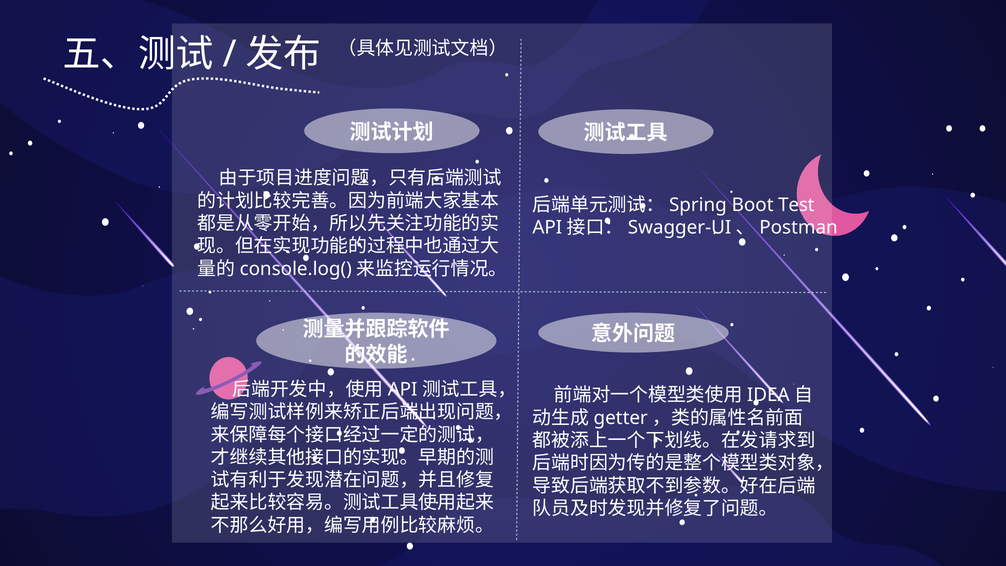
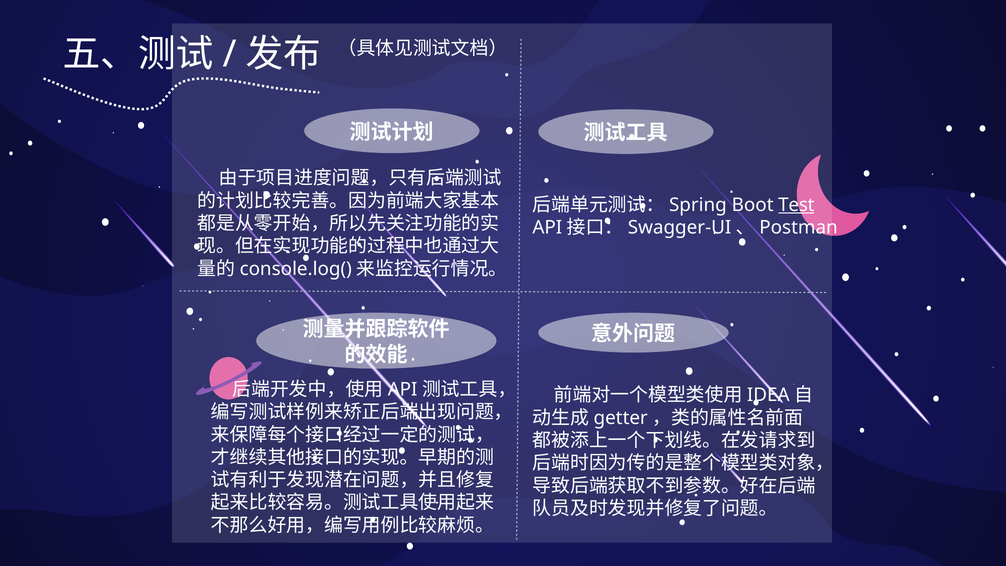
Test underline: none -> present (796, 205)
